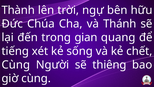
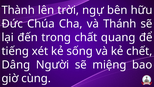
gian: gian -> chất (86, 37)
Cùng: Cùng -> Dâng (16, 65)
thiêng: thiêng -> miệng (109, 65)
